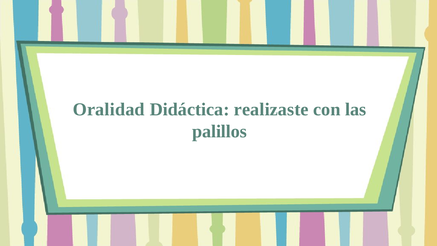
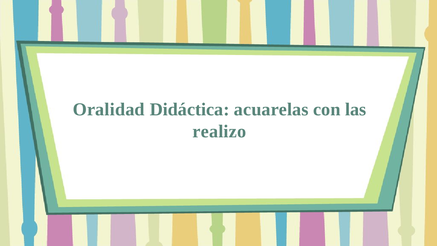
realizaste: realizaste -> acuarelas (271, 109)
palillos: palillos -> realizo (219, 131)
